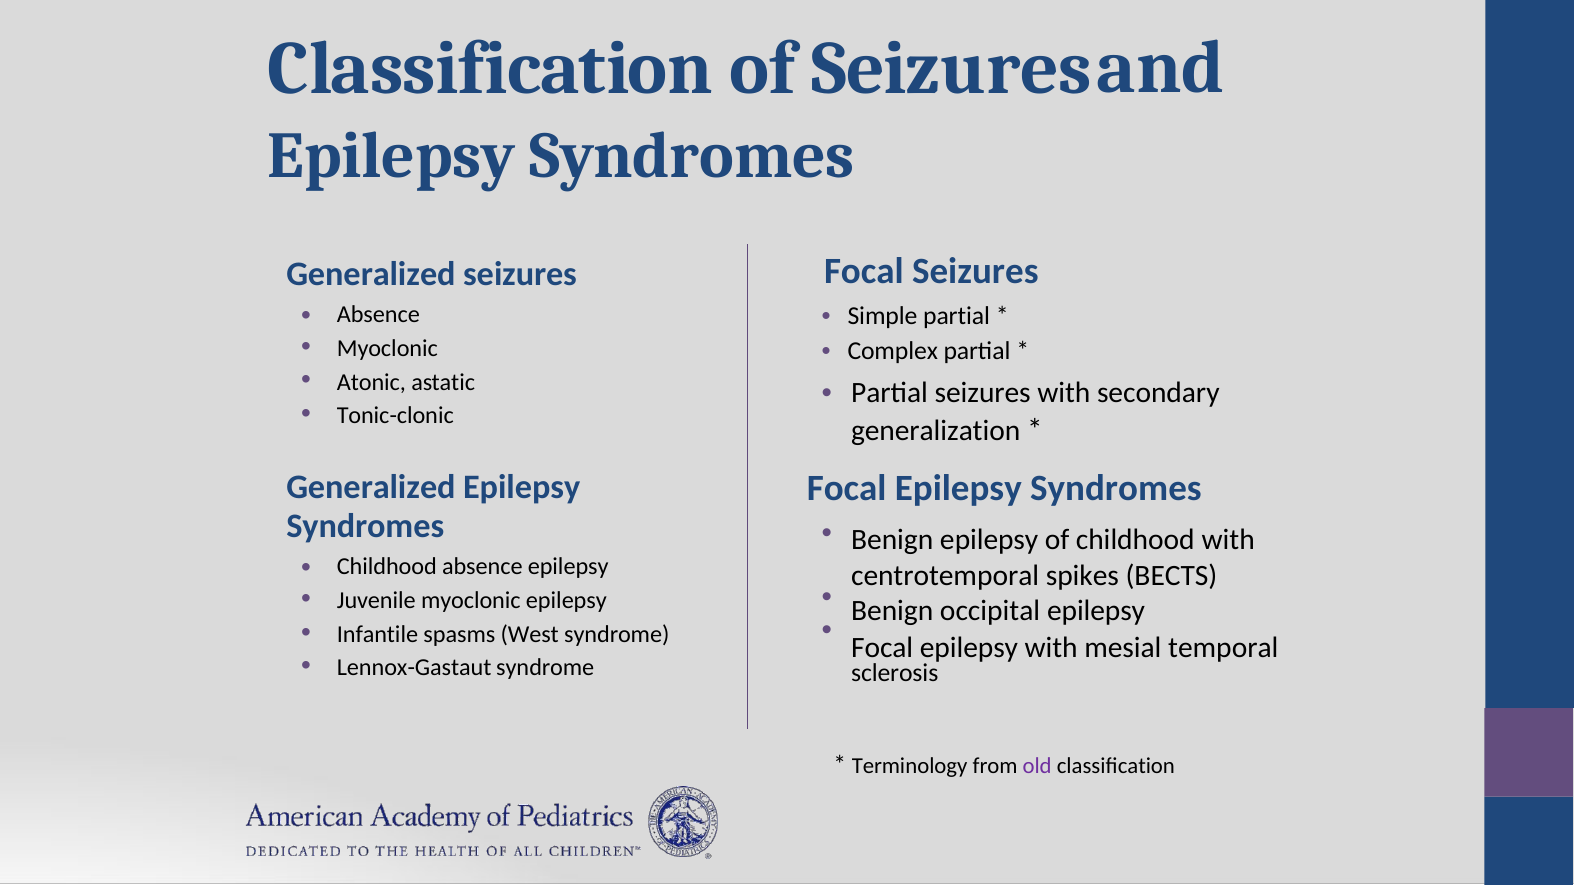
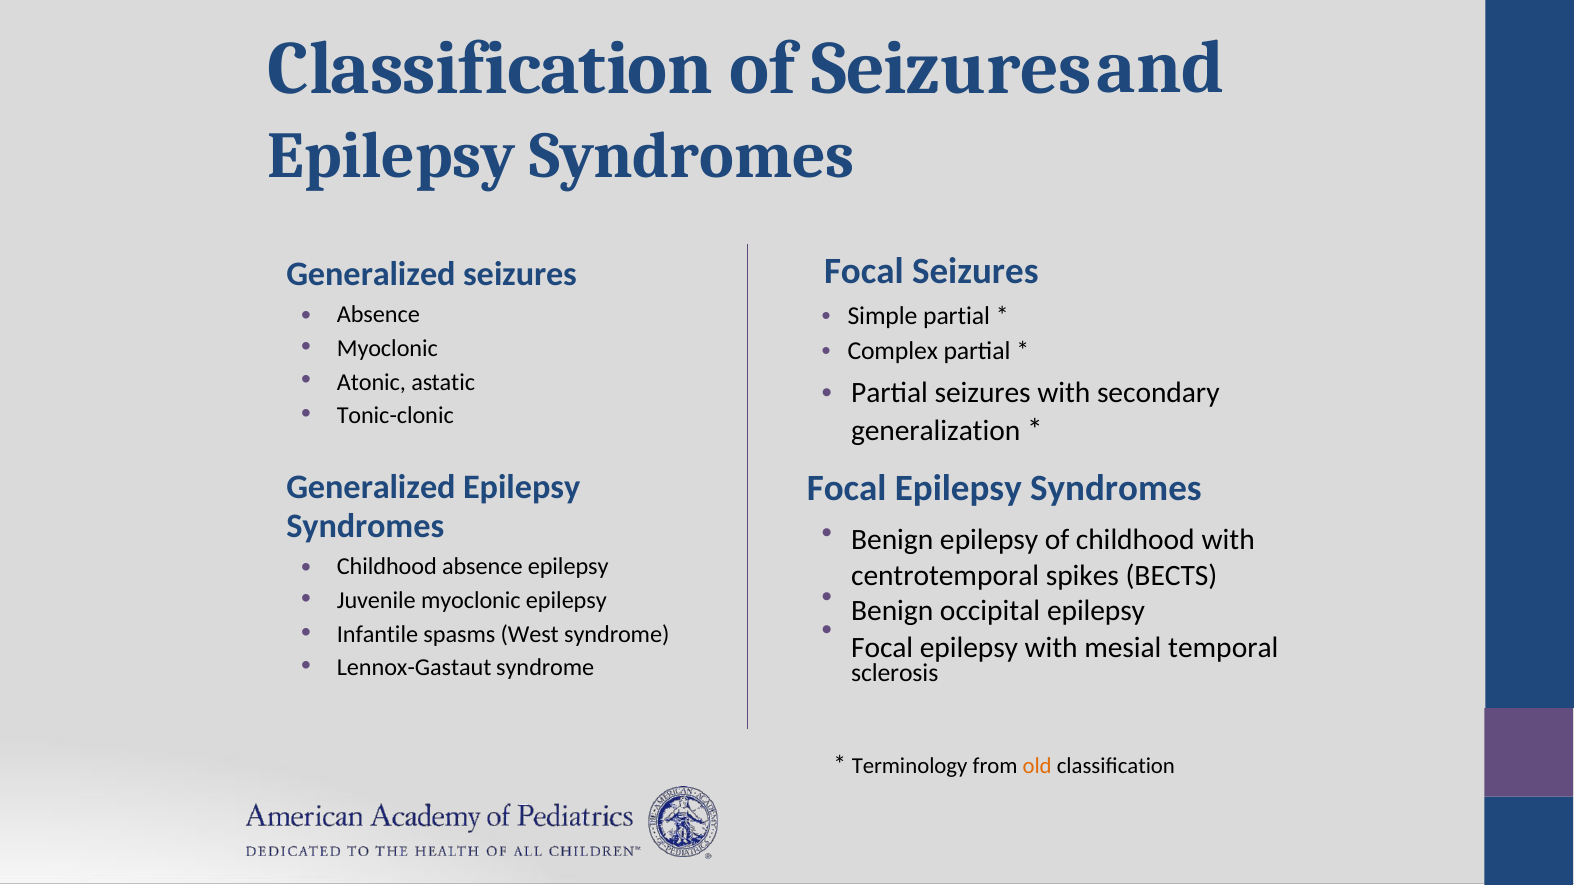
old colour: purple -> orange (1037, 766)
